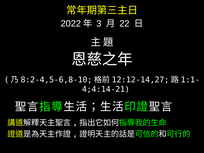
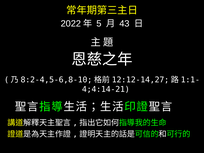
3: 3 -> 5 (99, 24)
22: 22 -> 43 (124, 24)
